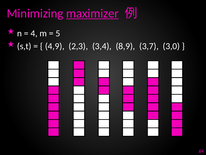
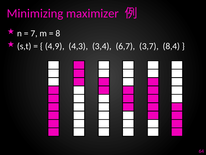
maximizer underline: present -> none (92, 13)
4: 4 -> 7 (34, 33)
5: 5 -> 8 (58, 33)
2,3: 2,3 -> 4,3 (78, 46)
8,9: 8,9 -> 6,7 (125, 46)
3,0: 3,0 -> 8,4 (171, 46)
